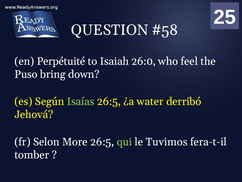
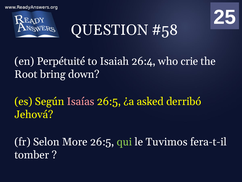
26:0: 26:0 -> 26:4 (144, 61)
feel: feel -> crie (189, 61)
Puso: Puso -> Root (26, 74)
Isaías colour: light green -> pink (81, 101)
water: water -> asked (150, 101)
